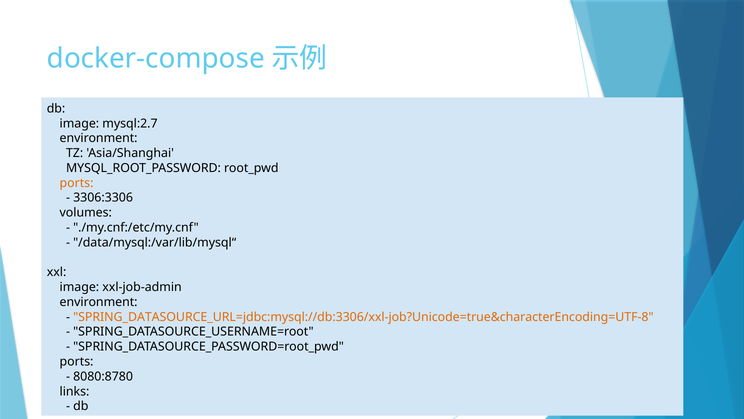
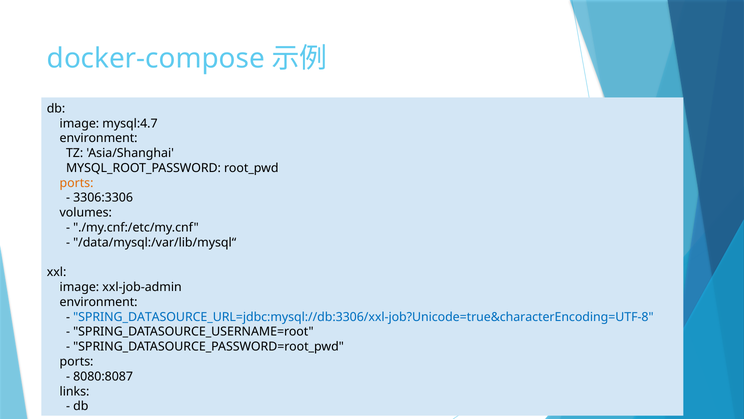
mysql:2.7: mysql:2.7 -> mysql:4.7 (130, 123)
SPRING_DATASOURCE_URL=jdbc:mysql://db:3306/xxl-job?Unicode=true&characterEncoding=UTF-8 colour: orange -> blue (363, 317)
8080:8780: 8080:8780 -> 8080:8087 (103, 376)
